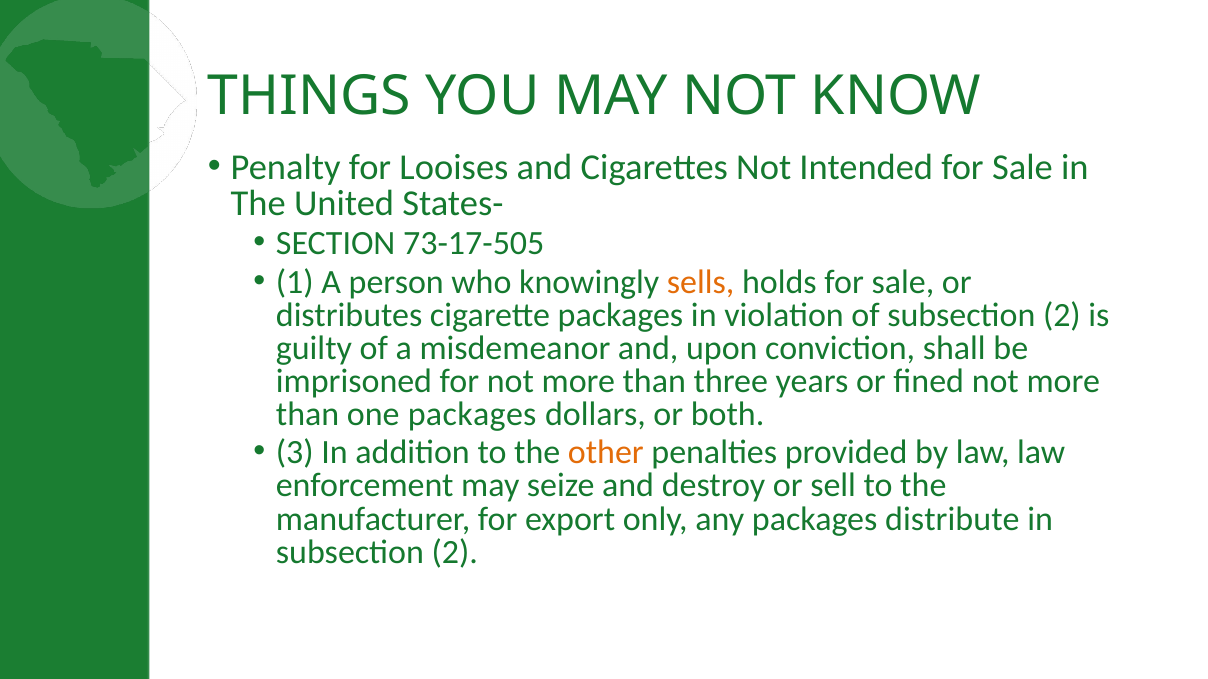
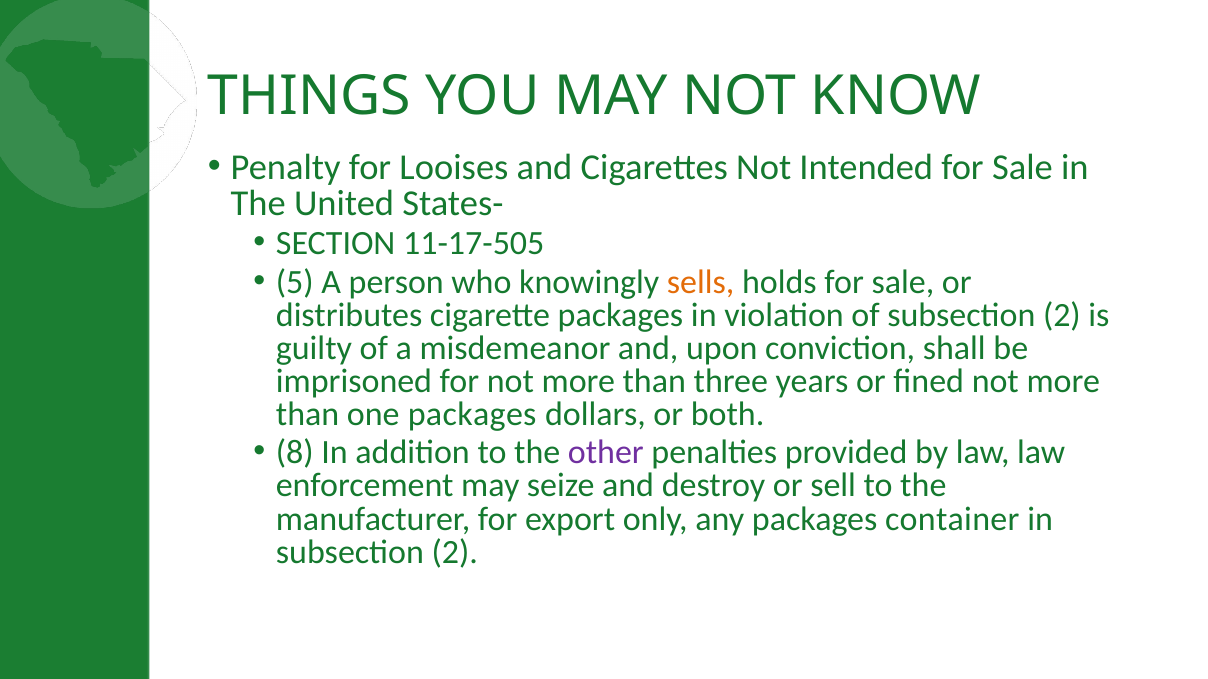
73-17-505: 73-17-505 -> 11-17-505 (474, 243)
1: 1 -> 5 (295, 282)
3: 3 -> 8 (295, 453)
other colour: orange -> purple (606, 453)
distribute: distribute -> container (952, 519)
